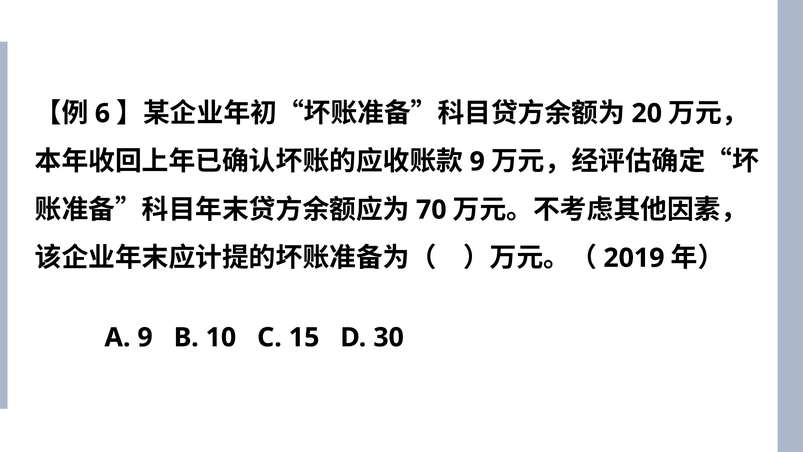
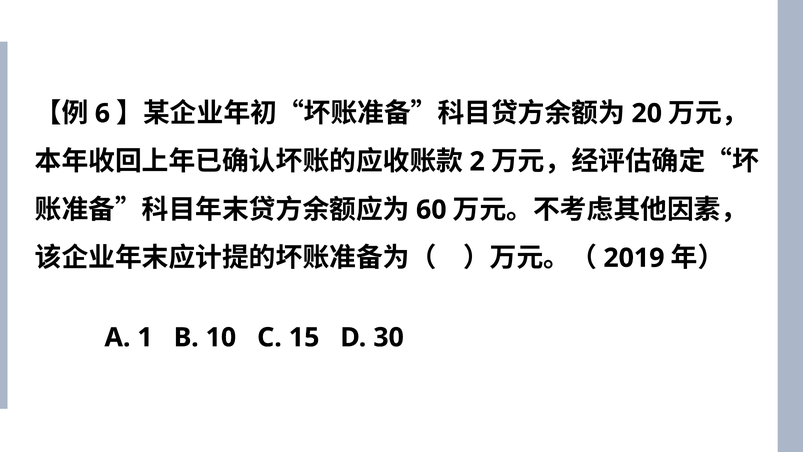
9: 9 -> 2 (477, 162)
70: 70 -> 60 (431, 210)
A 9: 9 -> 1 (145, 337)
